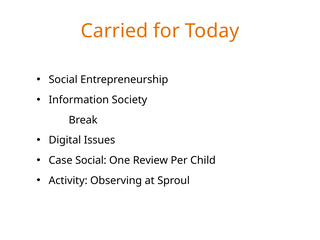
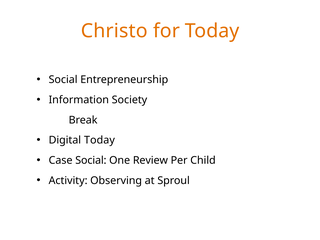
Carried: Carried -> Christo (114, 31)
Digital Issues: Issues -> Today (99, 140)
